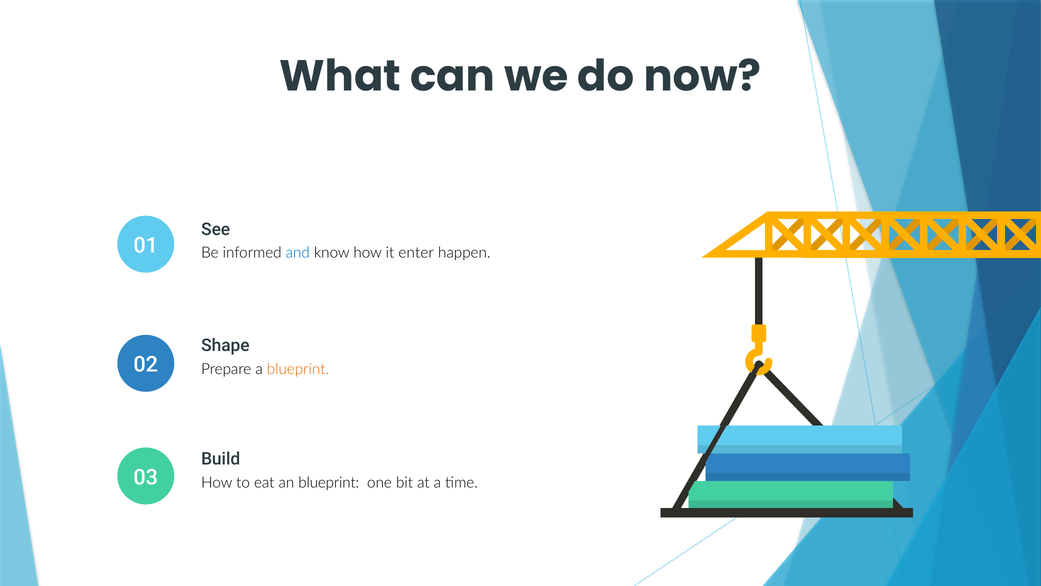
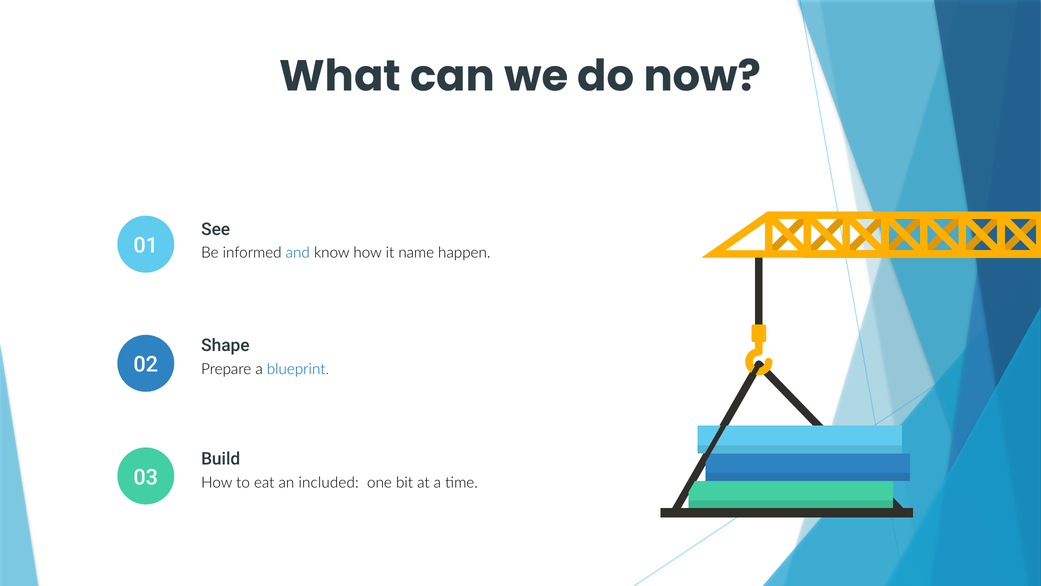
enter: enter -> name (416, 253)
blueprint colour: orange -> blue (298, 369)
an blueprint: blueprint -> included (329, 482)
